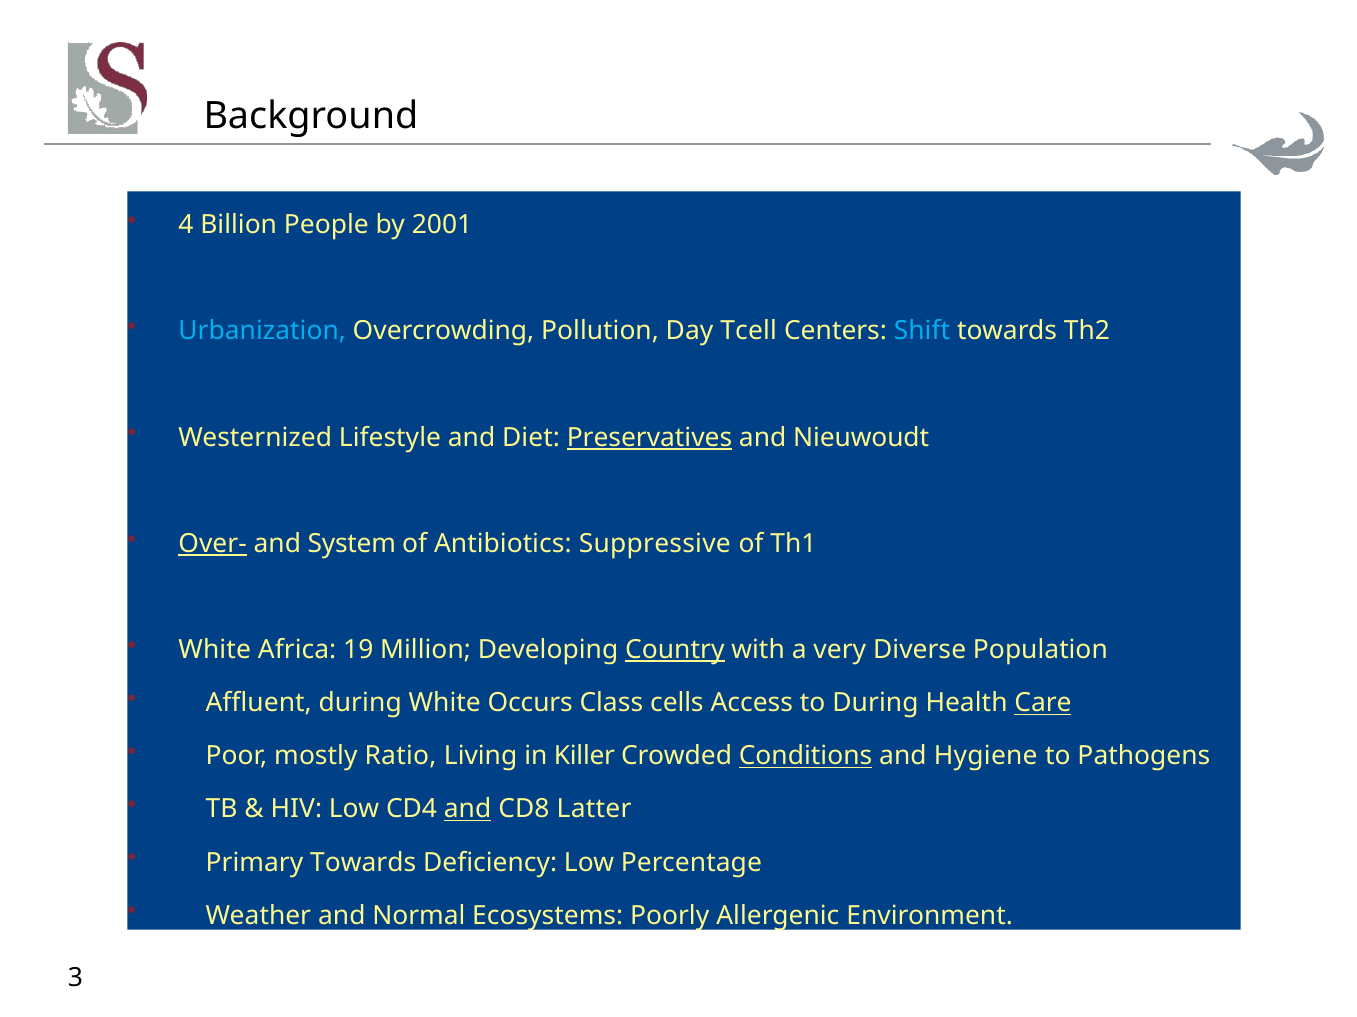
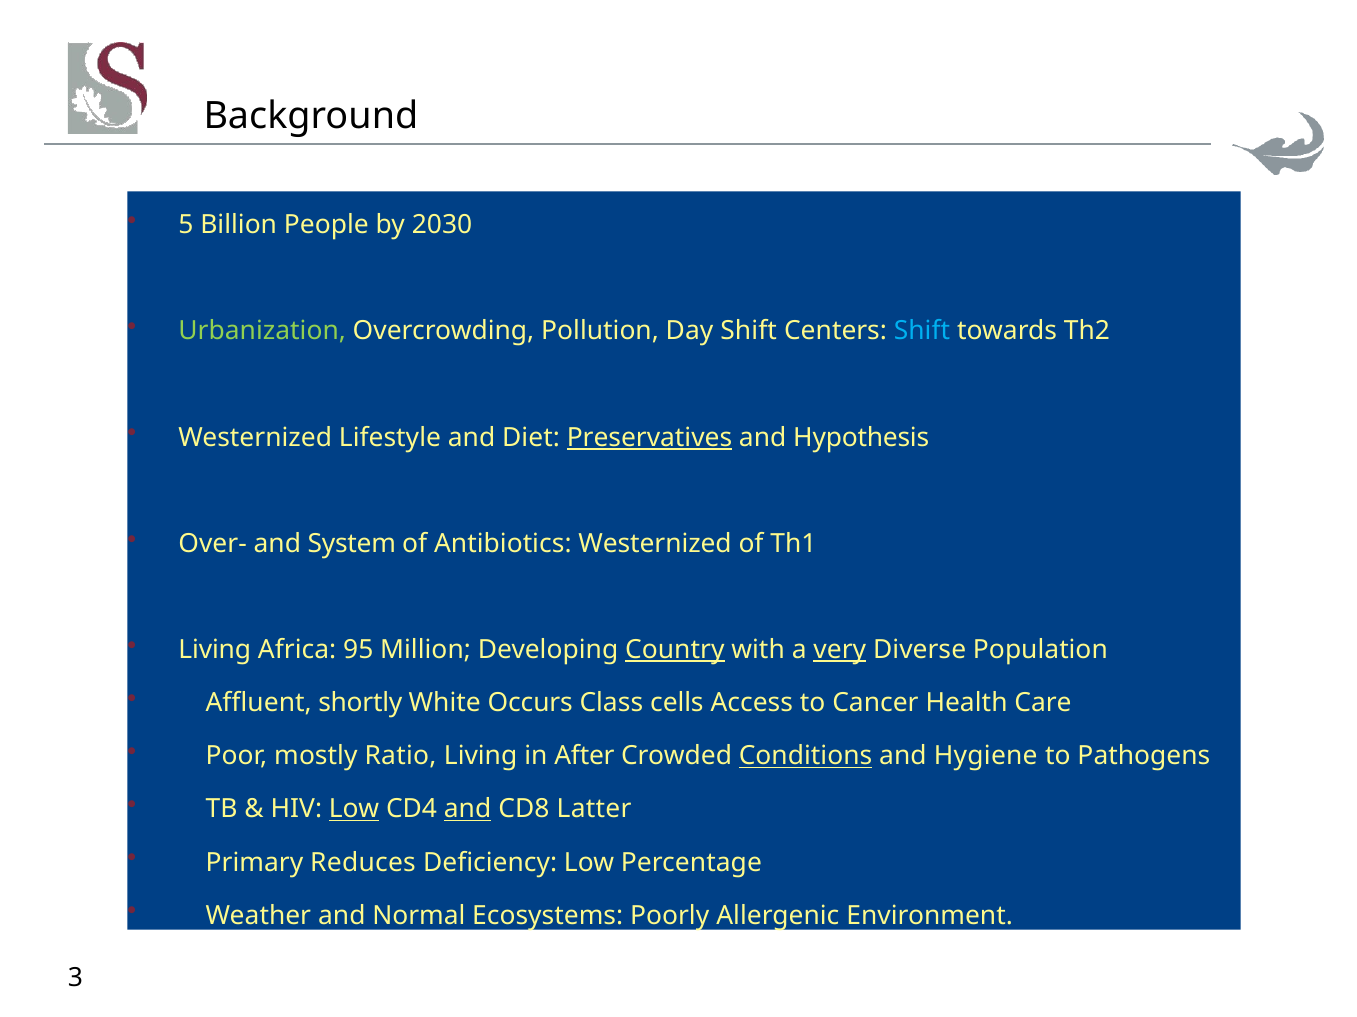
4: 4 -> 5 (186, 225)
2001: 2001 -> 2030 (442, 225)
Urbanization colour: light blue -> light green (262, 331)
Day Tcell: Tcell -> Shift (749, 331)
Nieuwoudt: Nieuwoudt -> Hypothesis (861, 438)
Over- underline: present -> none (213, 544)
Antibiotics Suppressive: Suppressive -> Westernized (655, 544)
White: White -> Living (215, 650)
19: 19 -> 95 (358, 650)
very underline: none -> present (840, 650)
Affluent during: during -> shortly (360, 704)
to During: During -> Cancer (875, 704)
Care underline: present -> none (1043, 704)
Killer: Killer -> After (584, 757)
Low underline: none -> present (354, 810)
Primary Towards: Towards -> Reduces (363, 863)
